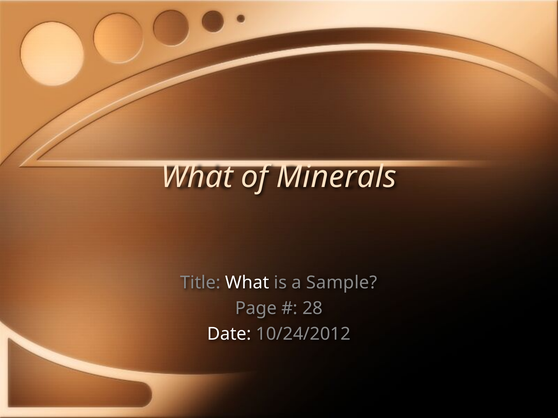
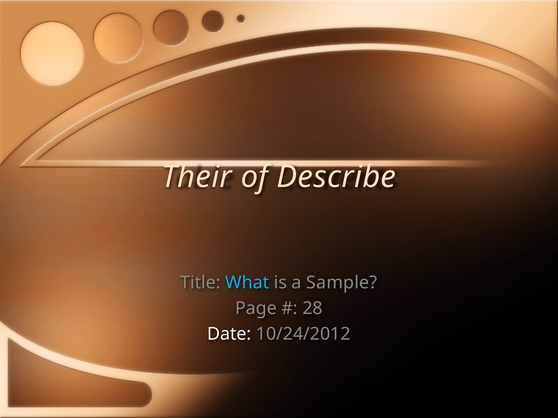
What: What -> Their (197, 177)
Minerals: Minerals -> Describe (336, 177)
What colour: white -> light blue (247, 283)
